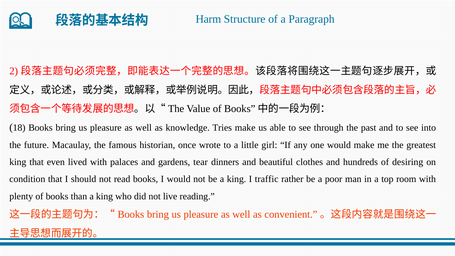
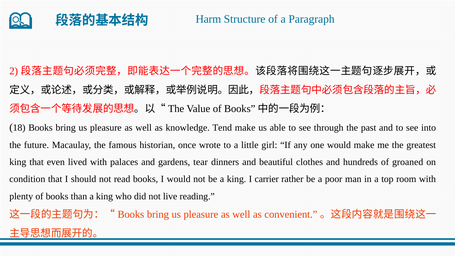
Tries: Tries -> Tend (222, 128)
desiring: desiring -> groaned (408, 162)
traffic: traffic -> carrier (267, 179)
